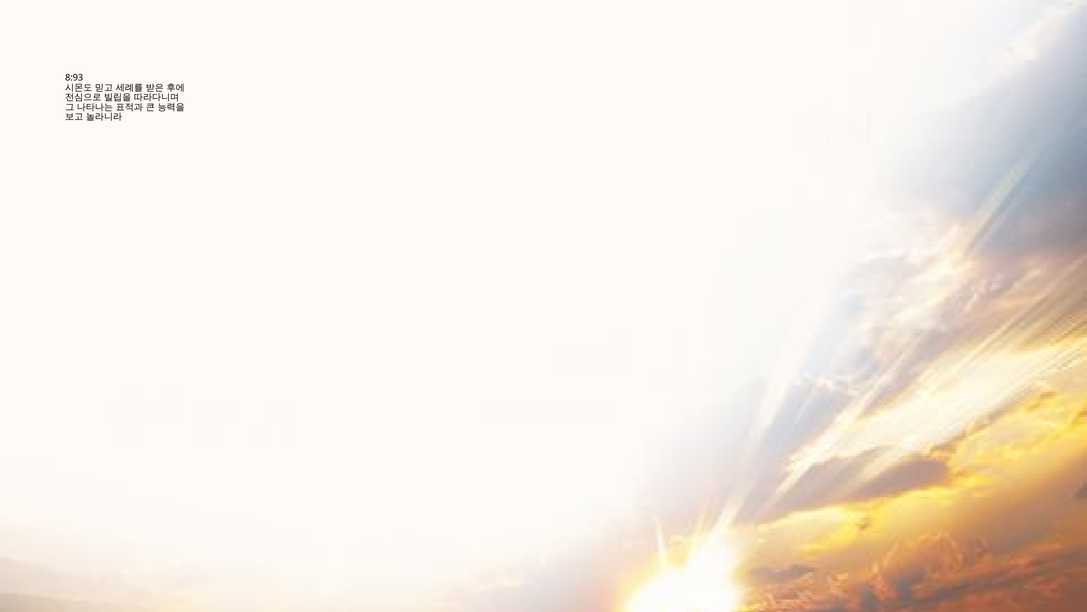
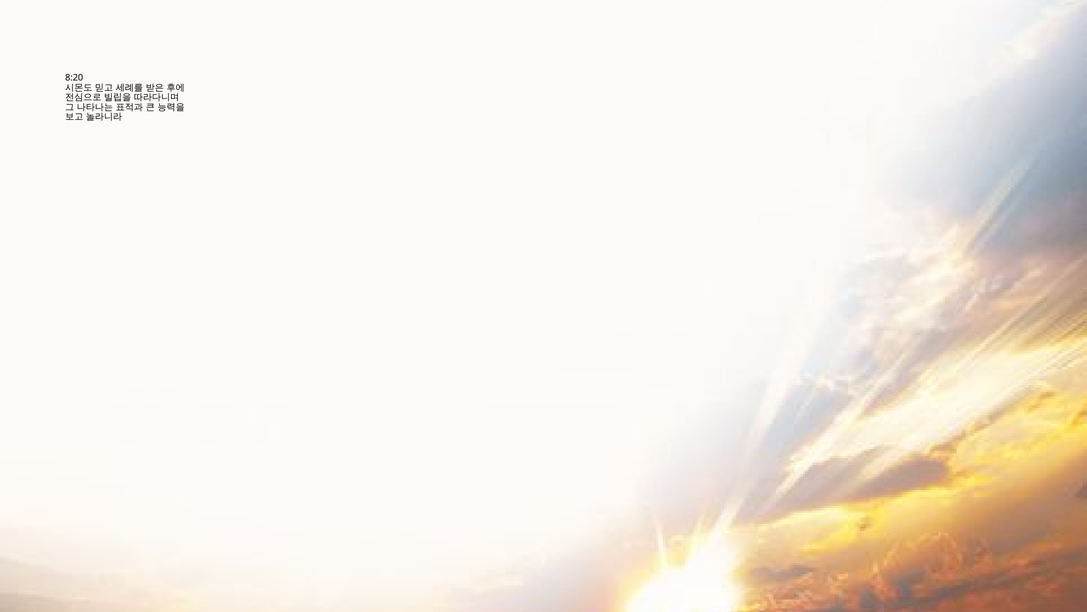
8:93: 8:93 -> 8:20 (74, 78)
